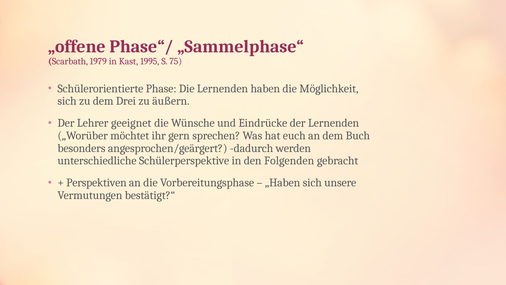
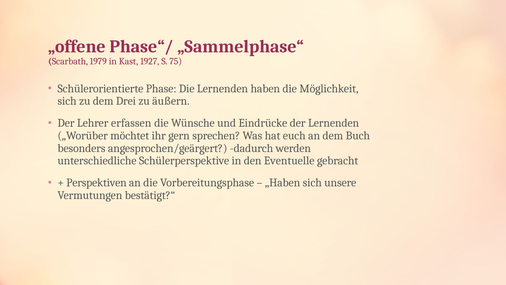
1995: 1995 -> 1927 (150, 61)
geeignet: geeignet -> erfassen (131, 123)
Folgenden: Folgenden -> Eventuelle (289, 161)
